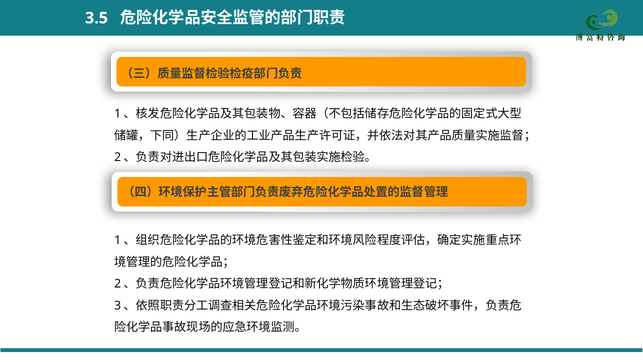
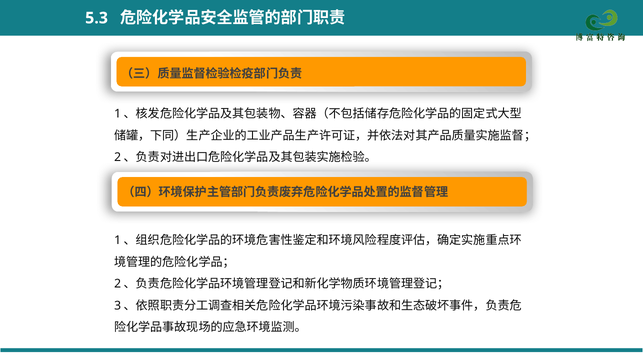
3.5: 3.5 -> 5.3 (97, 18)
